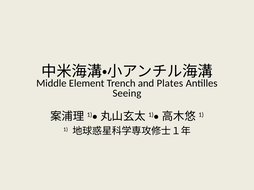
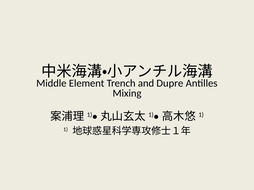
Plates: Plates -> Dupre (170, 83)
Seeing: Seeing -> Mixing (127, 94)
